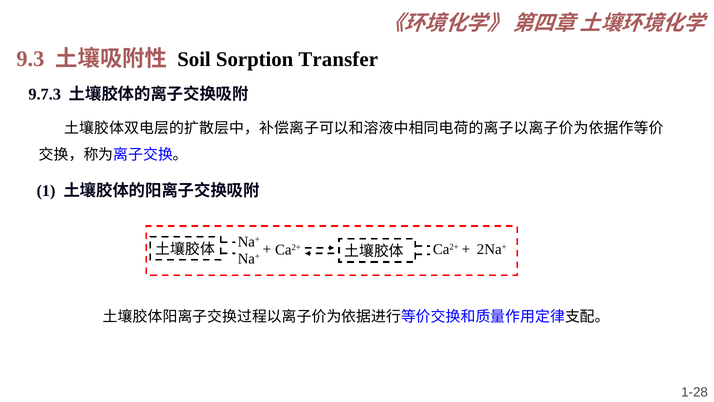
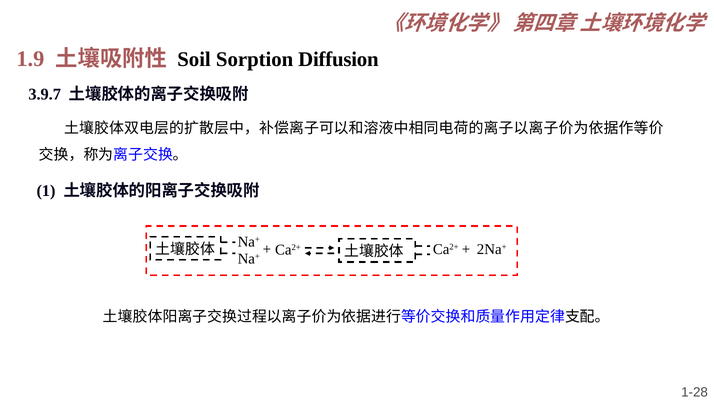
9.3: 9.3 -> 1.9 (30, 59)
Transfer: Transfer -> Diffusion (338, 59)
9.7.3: 9.7.3 -> 3.9.7 (45, 94)
